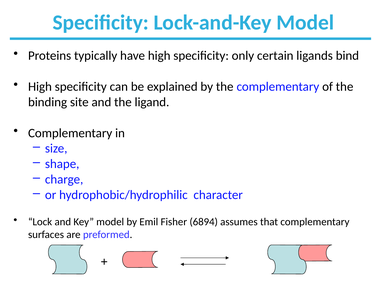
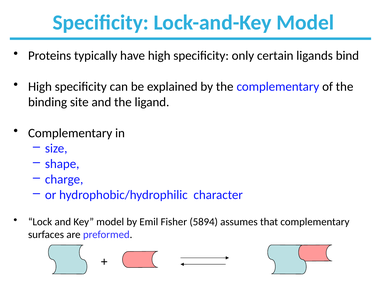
6894: 6894 -> 5894 (204, 222)
